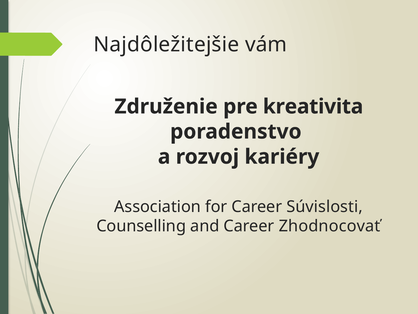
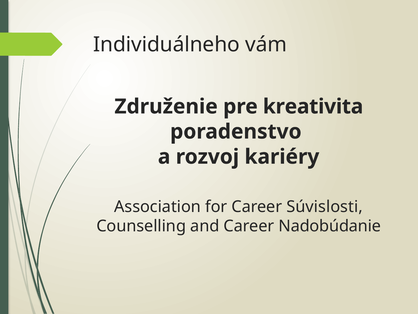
Najdôležitejšie: Najdôležitejšie -> Individuálneho (166, 45)
Zhodnocovať: Zhodnocovať -> Nadobúdanie (330, 226)
